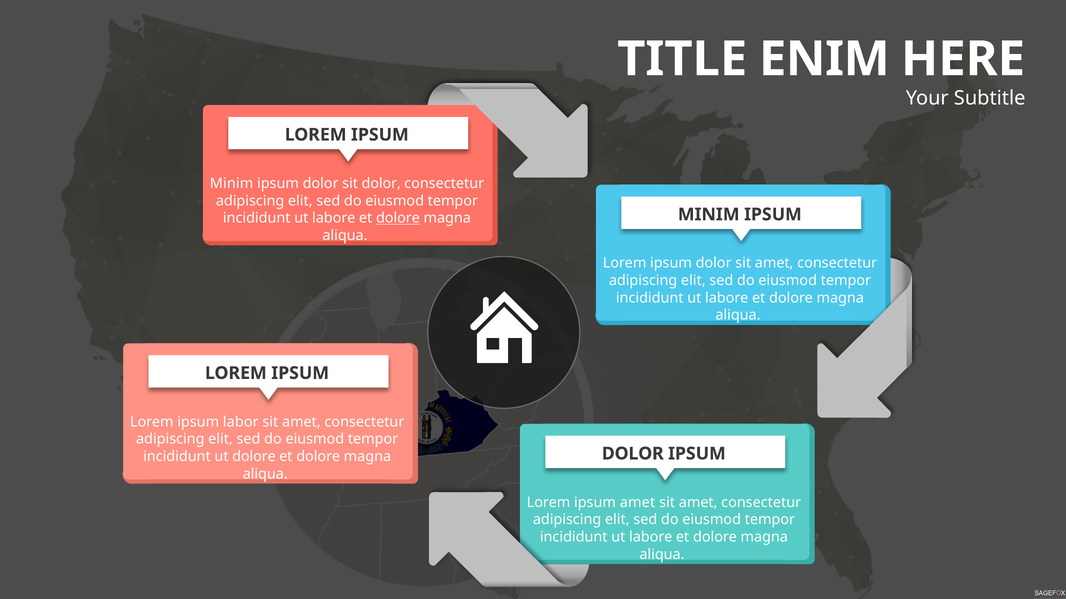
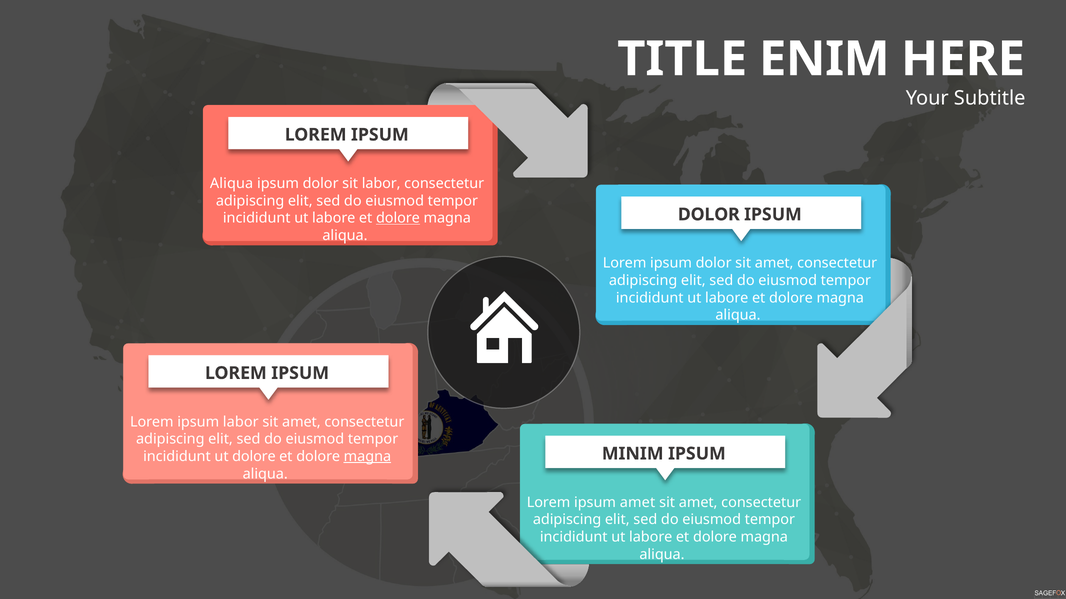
Minim: Minim -> Aliqua (232, 184)
sit dolor: dolor -> labor (381, 184)
MINIM: MINIM -> DOLOR (709, 215)
DOLOR: DOLOR -> MINIM (633, 454)
magna underline: none -> present (367, 457)
